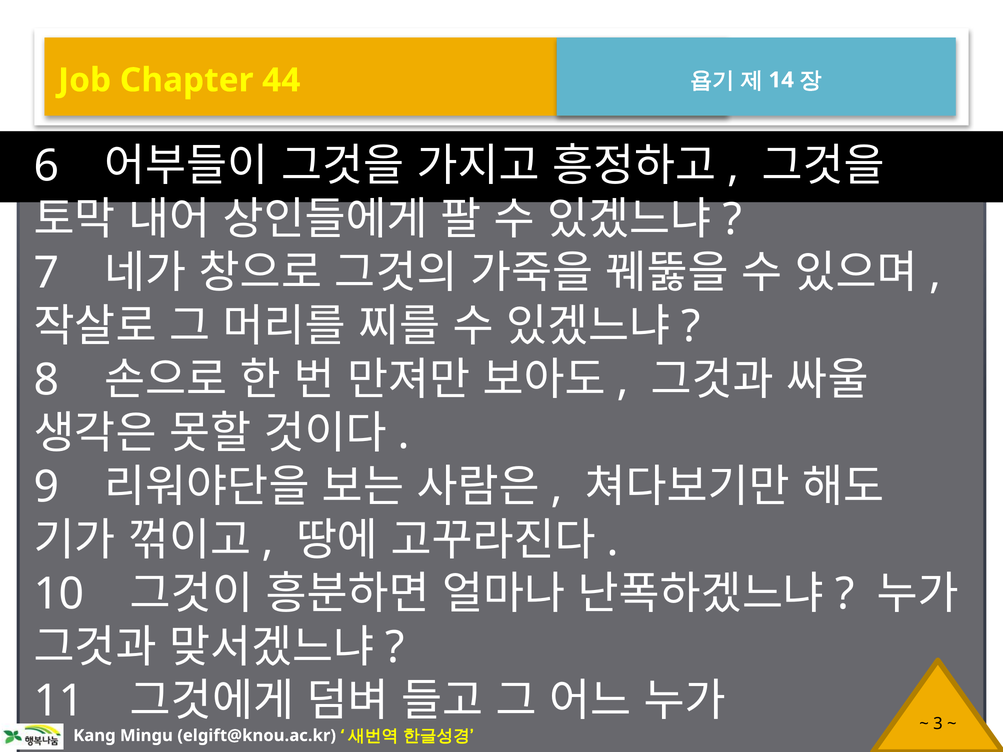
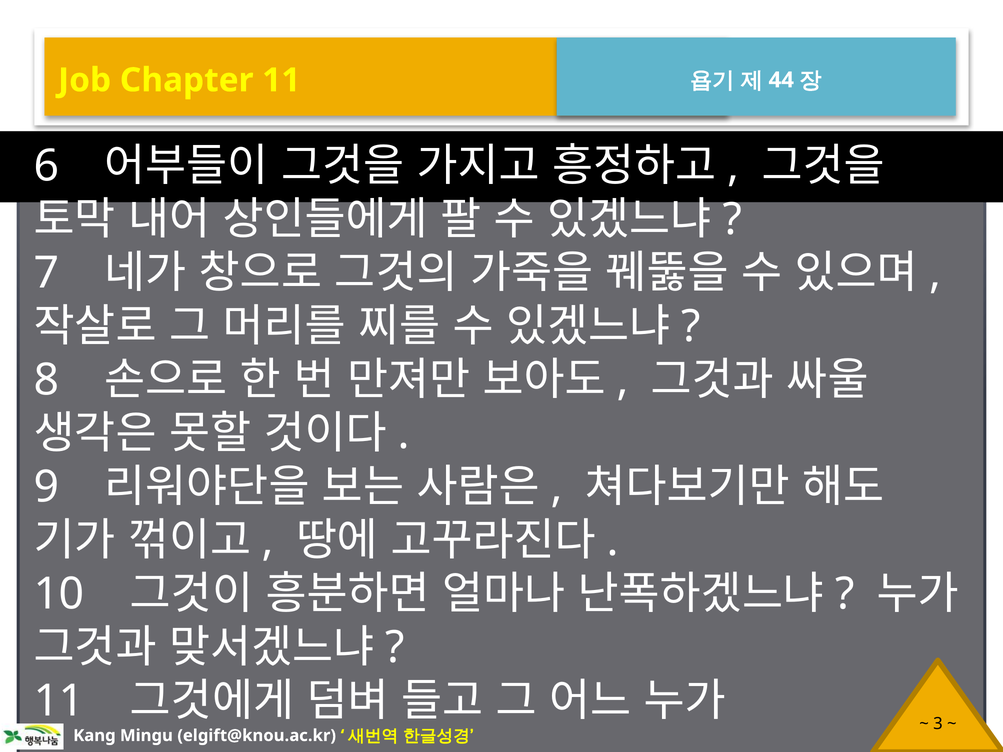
Chapter 44: 44 -> 11 (281, 80)
14: 14 -> 44 (781, 80)
